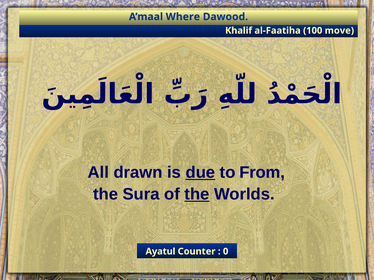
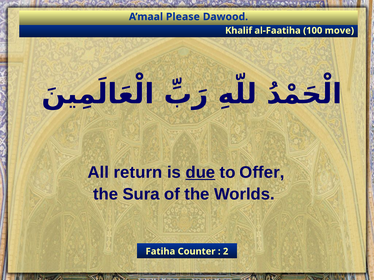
Where: Where -> Please (183, 17)
drawn: drawn -> return (138, 173)
From: From -> Offer (262, 173)
the underline: present -> none (197, 194)
Ayatul: Ayatul -> Fatiha (160, 252)
0: 0 -> 2 (226, 252)
